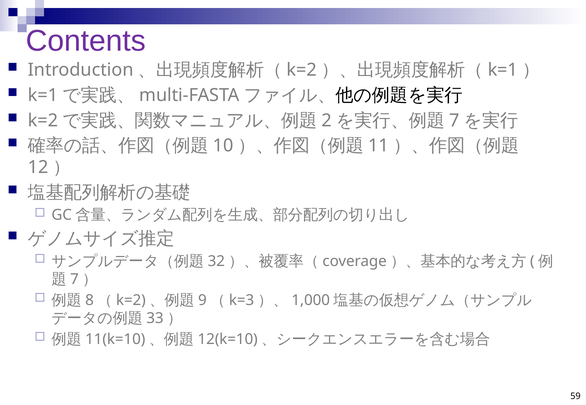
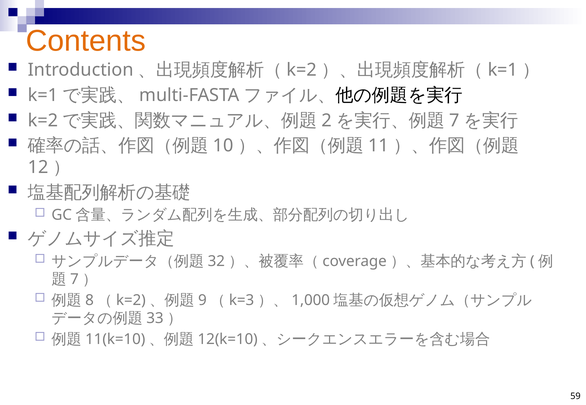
Contents colour: purple -> orange (86, 41)
